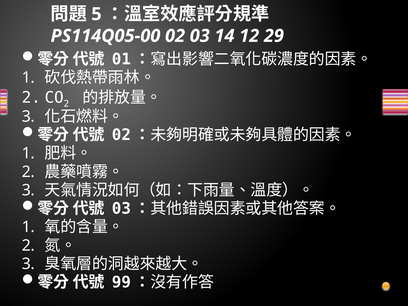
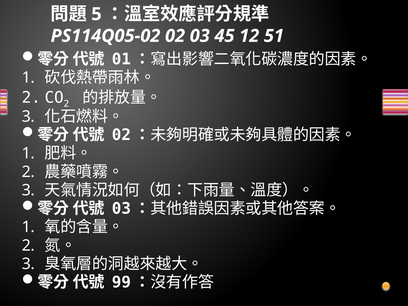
PS114Q05-00: PS114Q05-00 -> PS114Q05-02 (105, 36)
14: 14 -> 45 (224, 36)
29: 29 -> 51 (274, 36)
